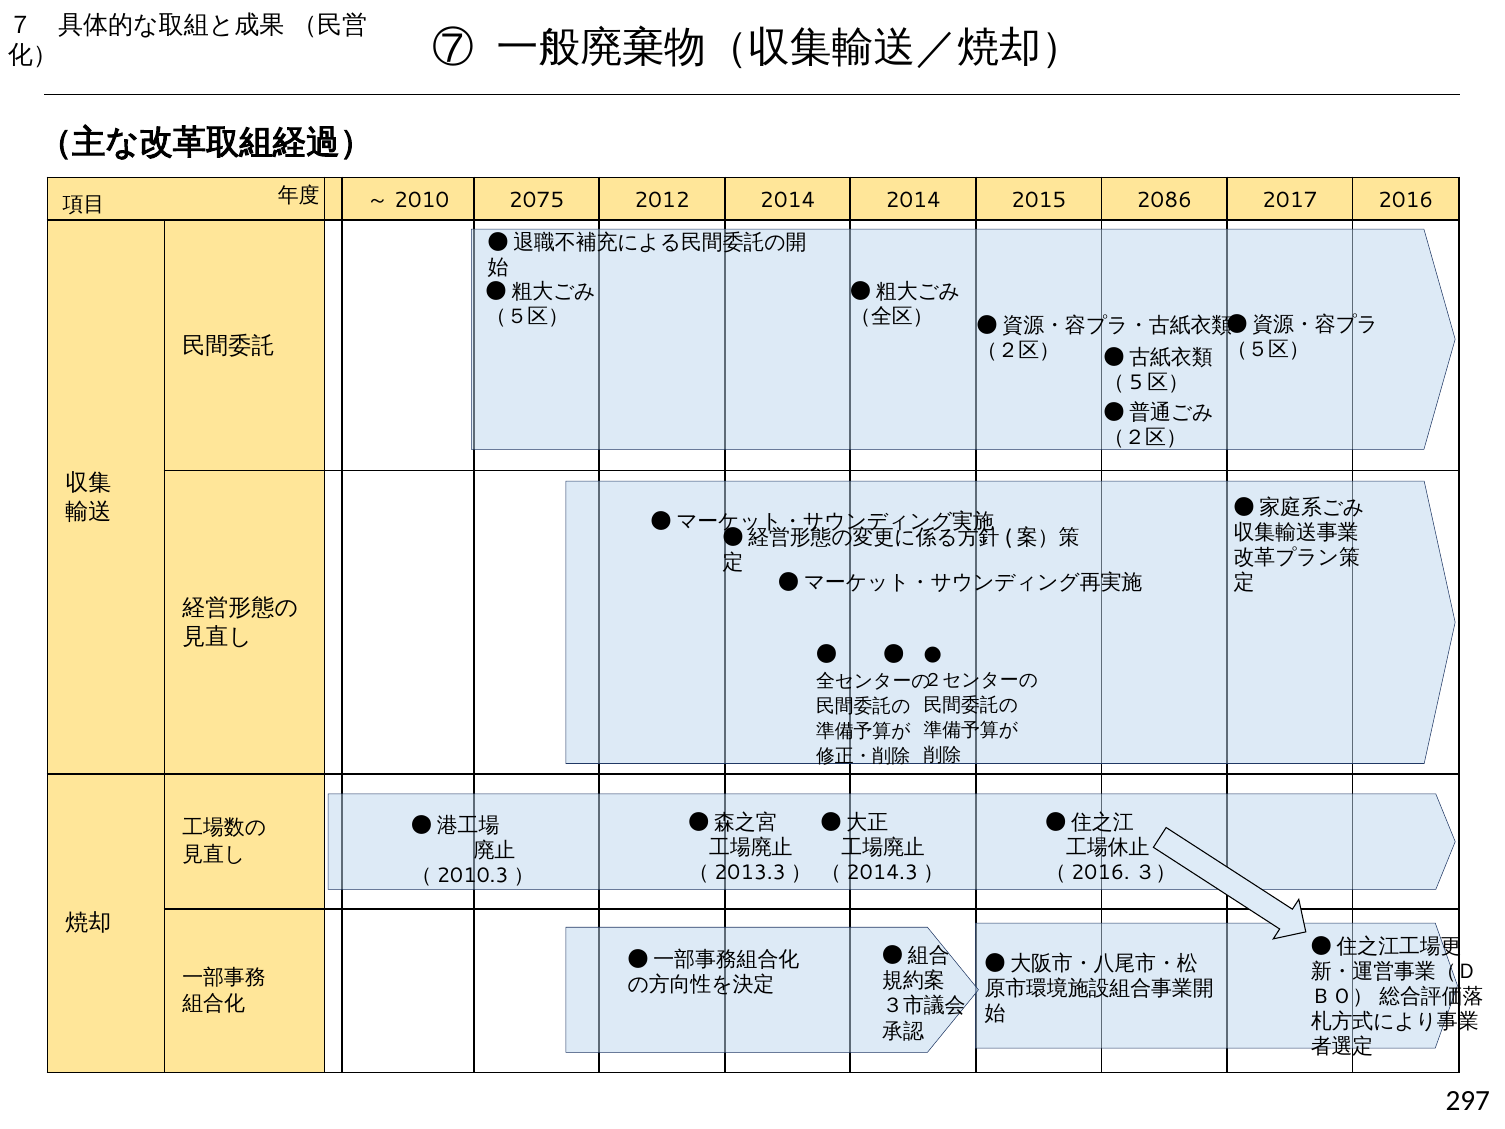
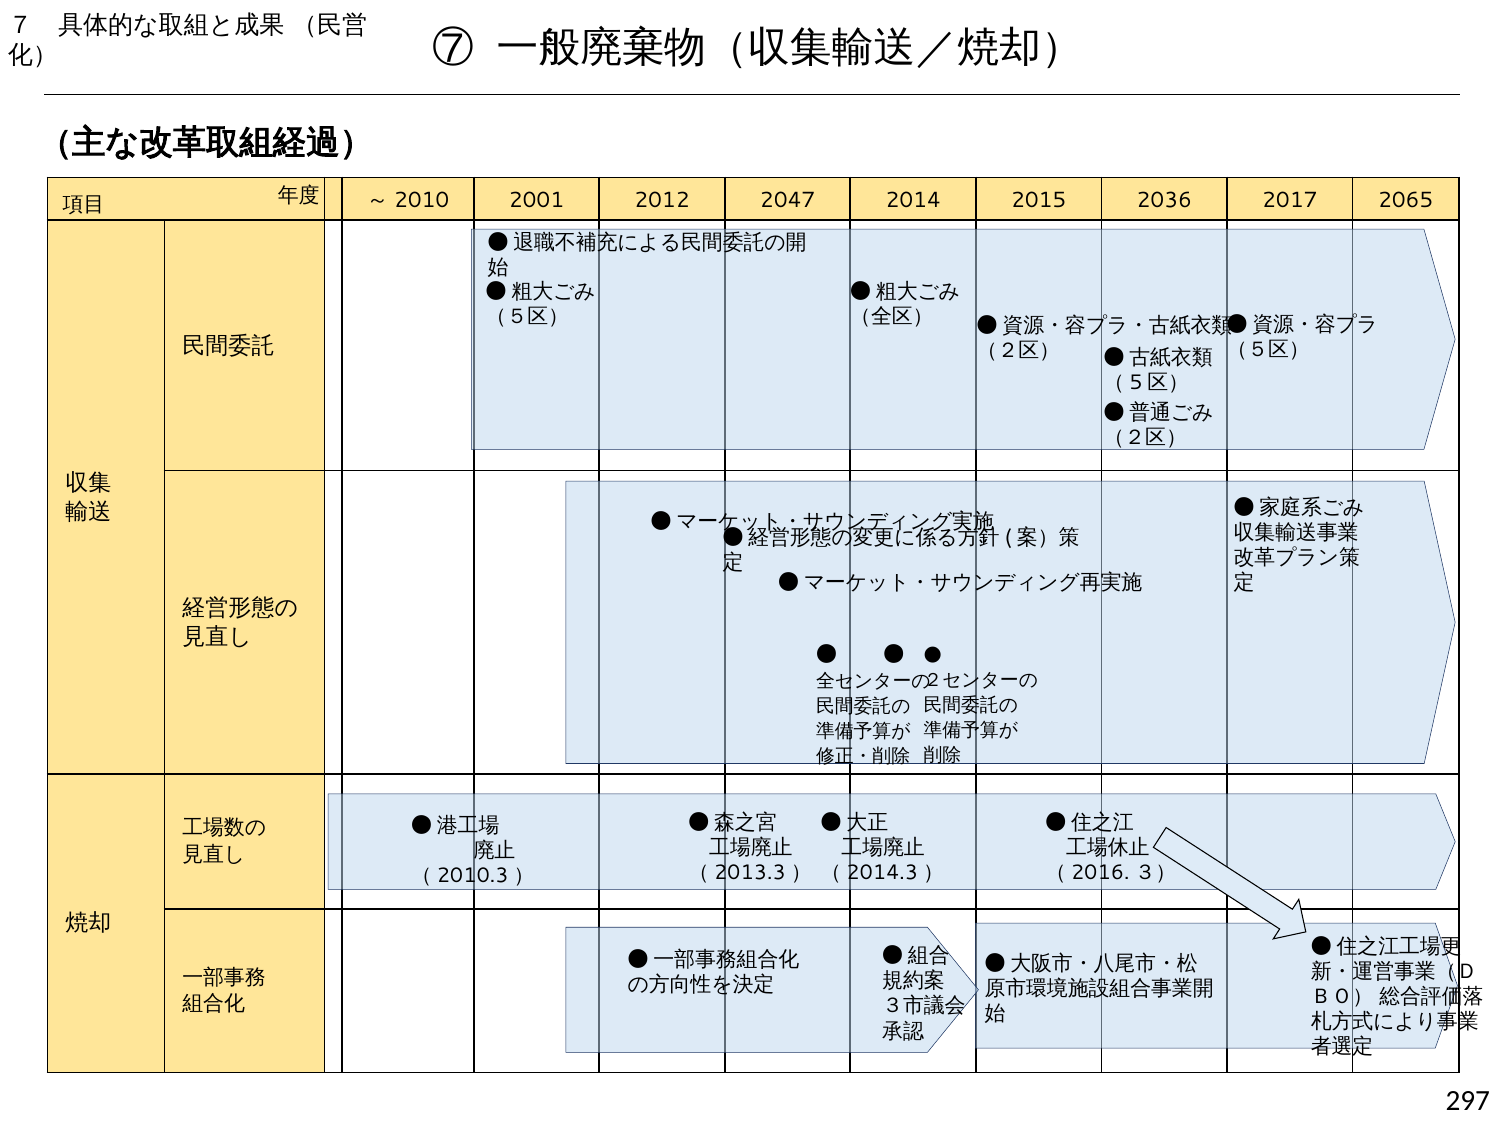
2075: 2075 -> 2001 (537, 200)
2012 2014: 2014 -> 2047 (788, 200)
2086: 2086 -> 2036 (1164, 200)
2016: 2016 -> 2065 (1406, 200)
